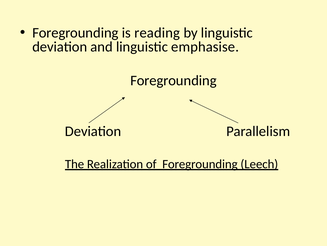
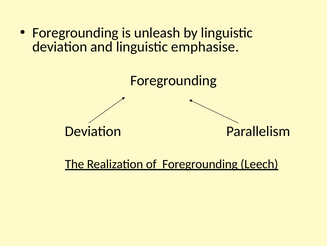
reading: reading -> unleash (157, 33)
